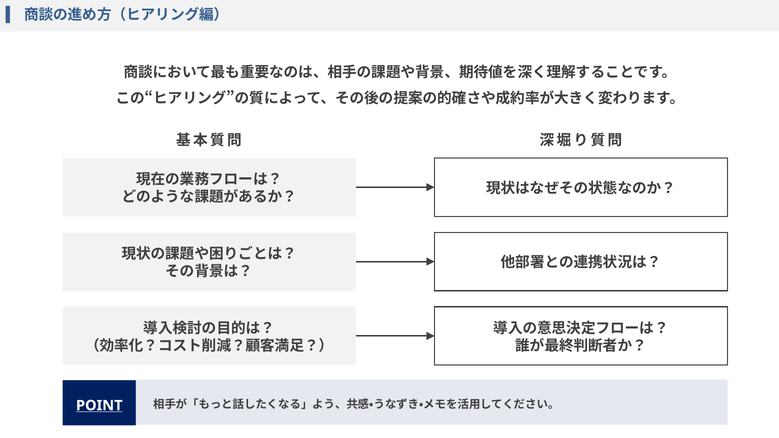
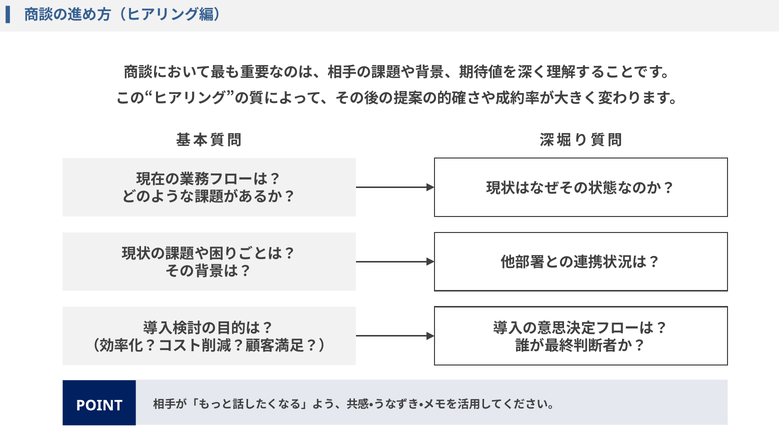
POINT underline: present -> none (99, 406)
